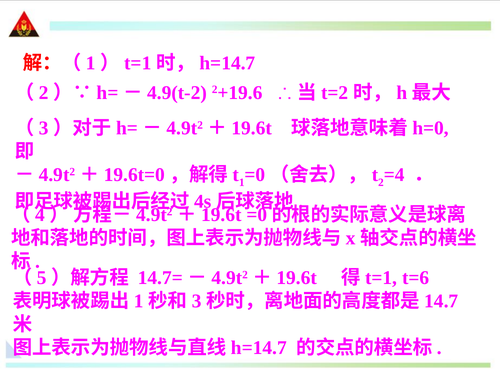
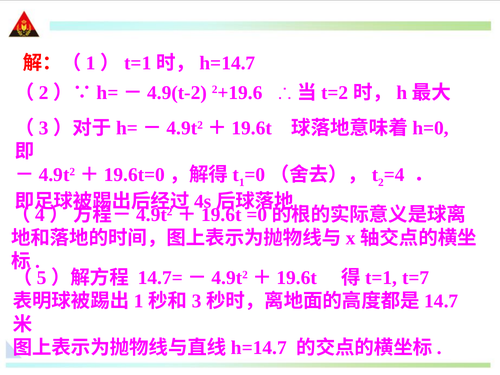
t=6: t=6 -> t=7 (416, 278)
